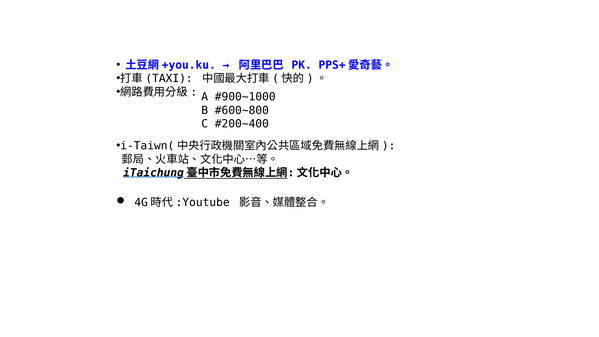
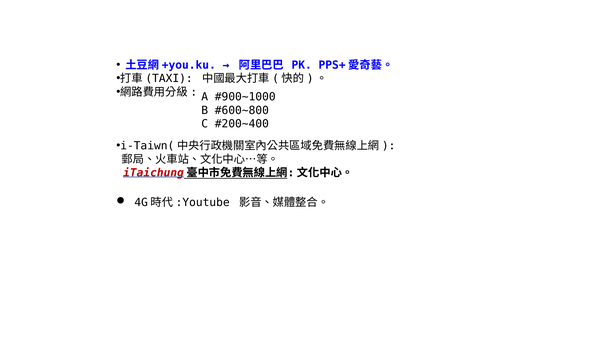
iTaichung colour: black -> red (154, 173)
